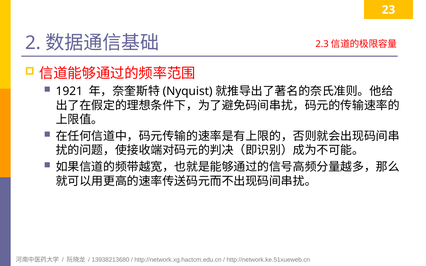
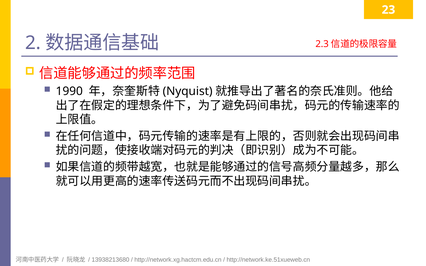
1921: 1921 -> 1990 (69, 91)
